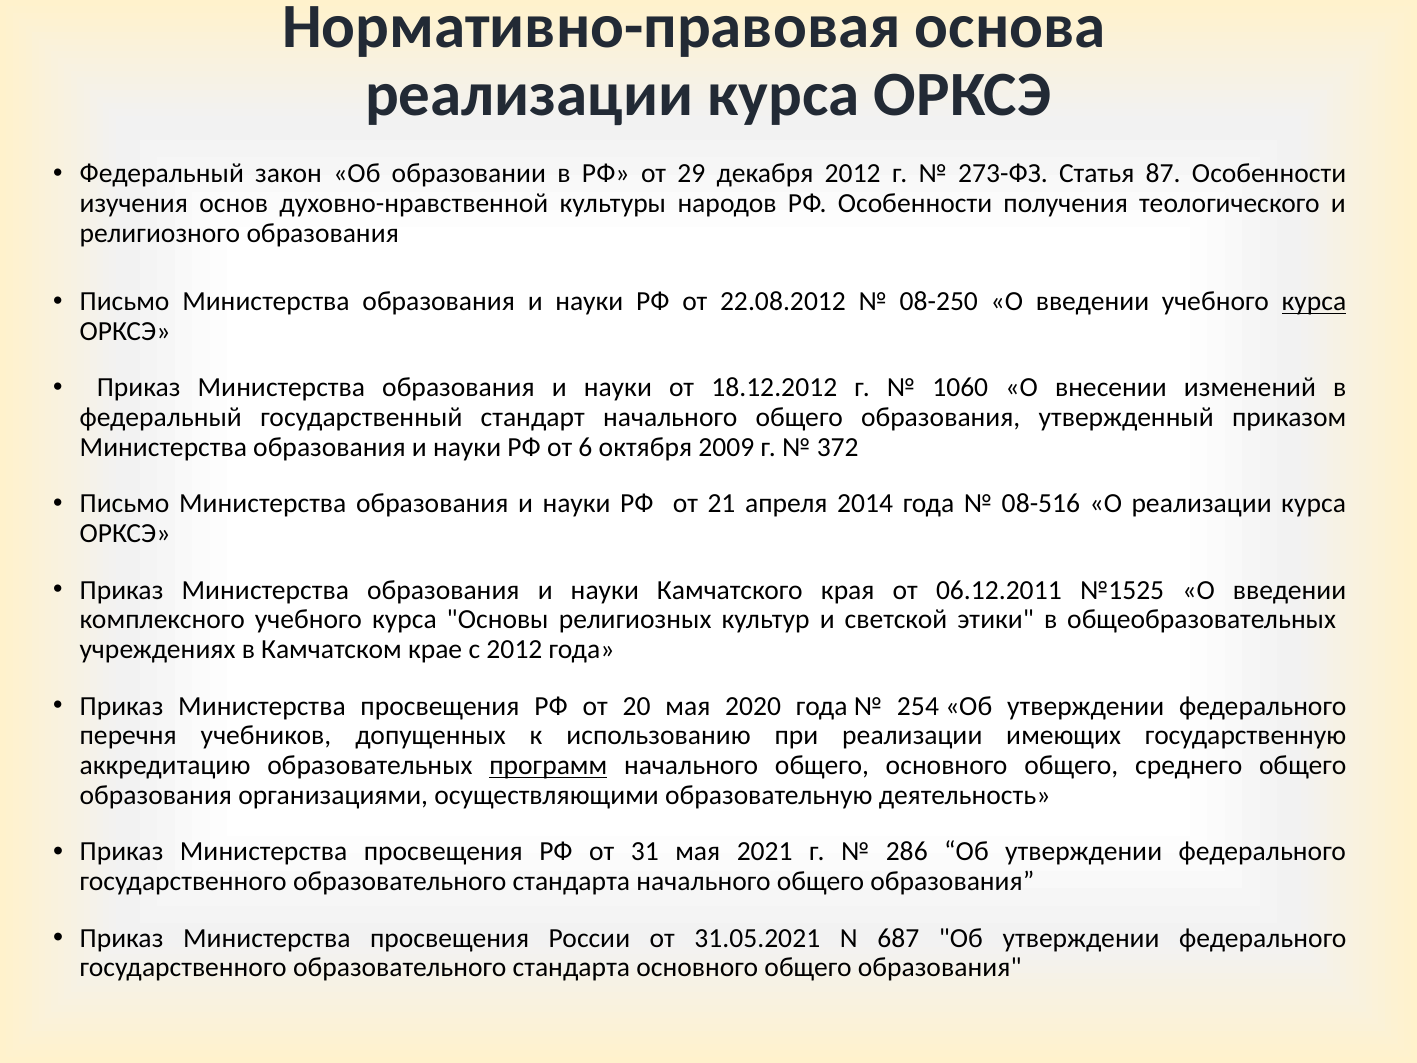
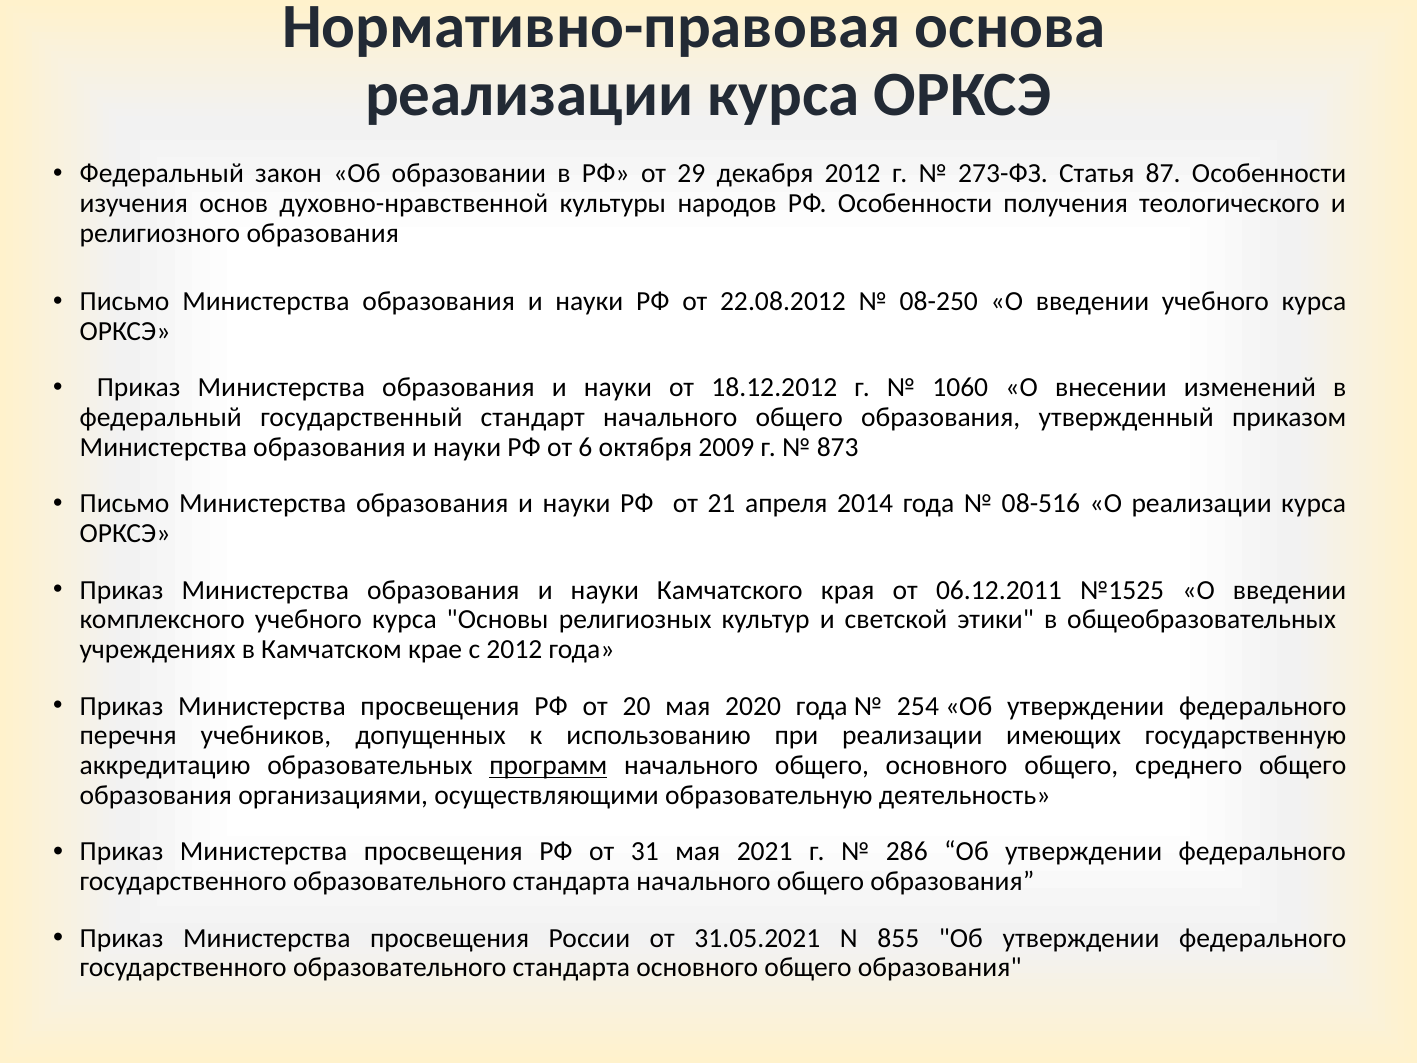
курса underline: present -> none (1314, 302)
372: 372 -> 873 (838, 447)
687: 687 -> 855 (898, 938)
